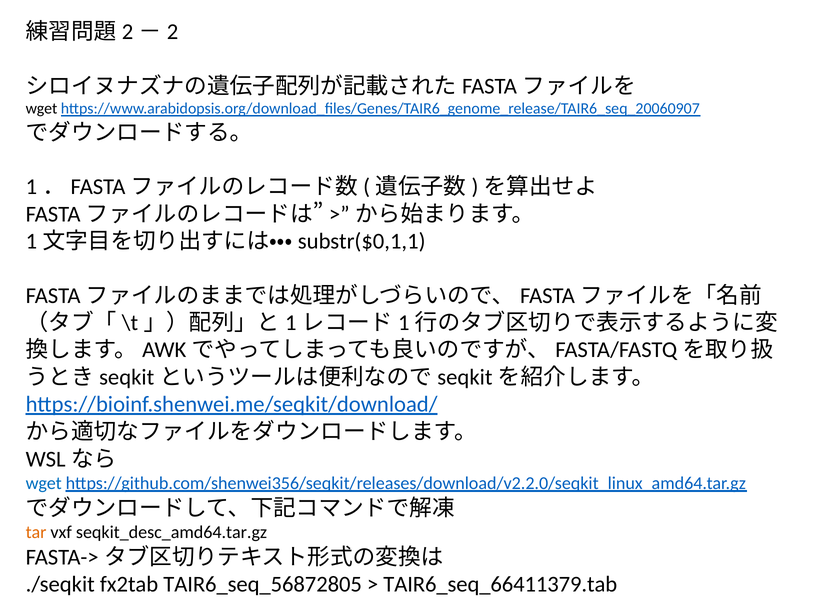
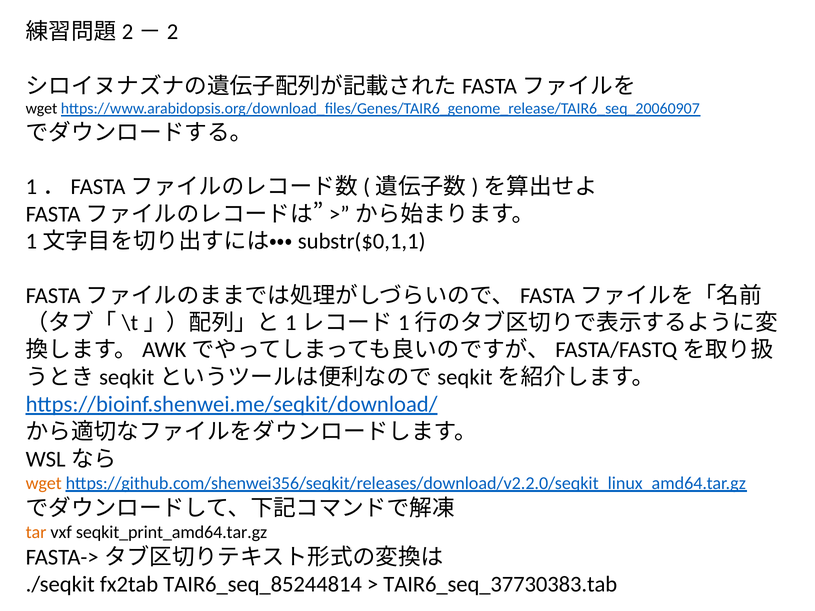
wget colour: blue -> orange (44, 483)
seqkit_desc_amd64.tar.gz: seqkit_desc_amd64.tar.gz -> seqkit_print_amd64.tar.gz (172, 533)
TAIR6_seq_56872805: TAIR6_seq_56872805 -> TAIR6_seq_85244814 (263, 585)
TAIR6_seq_66411379.tab: TAIR6_seq_66411379.tab -> TAIR6_seq_37730383.tab (500, 585)
